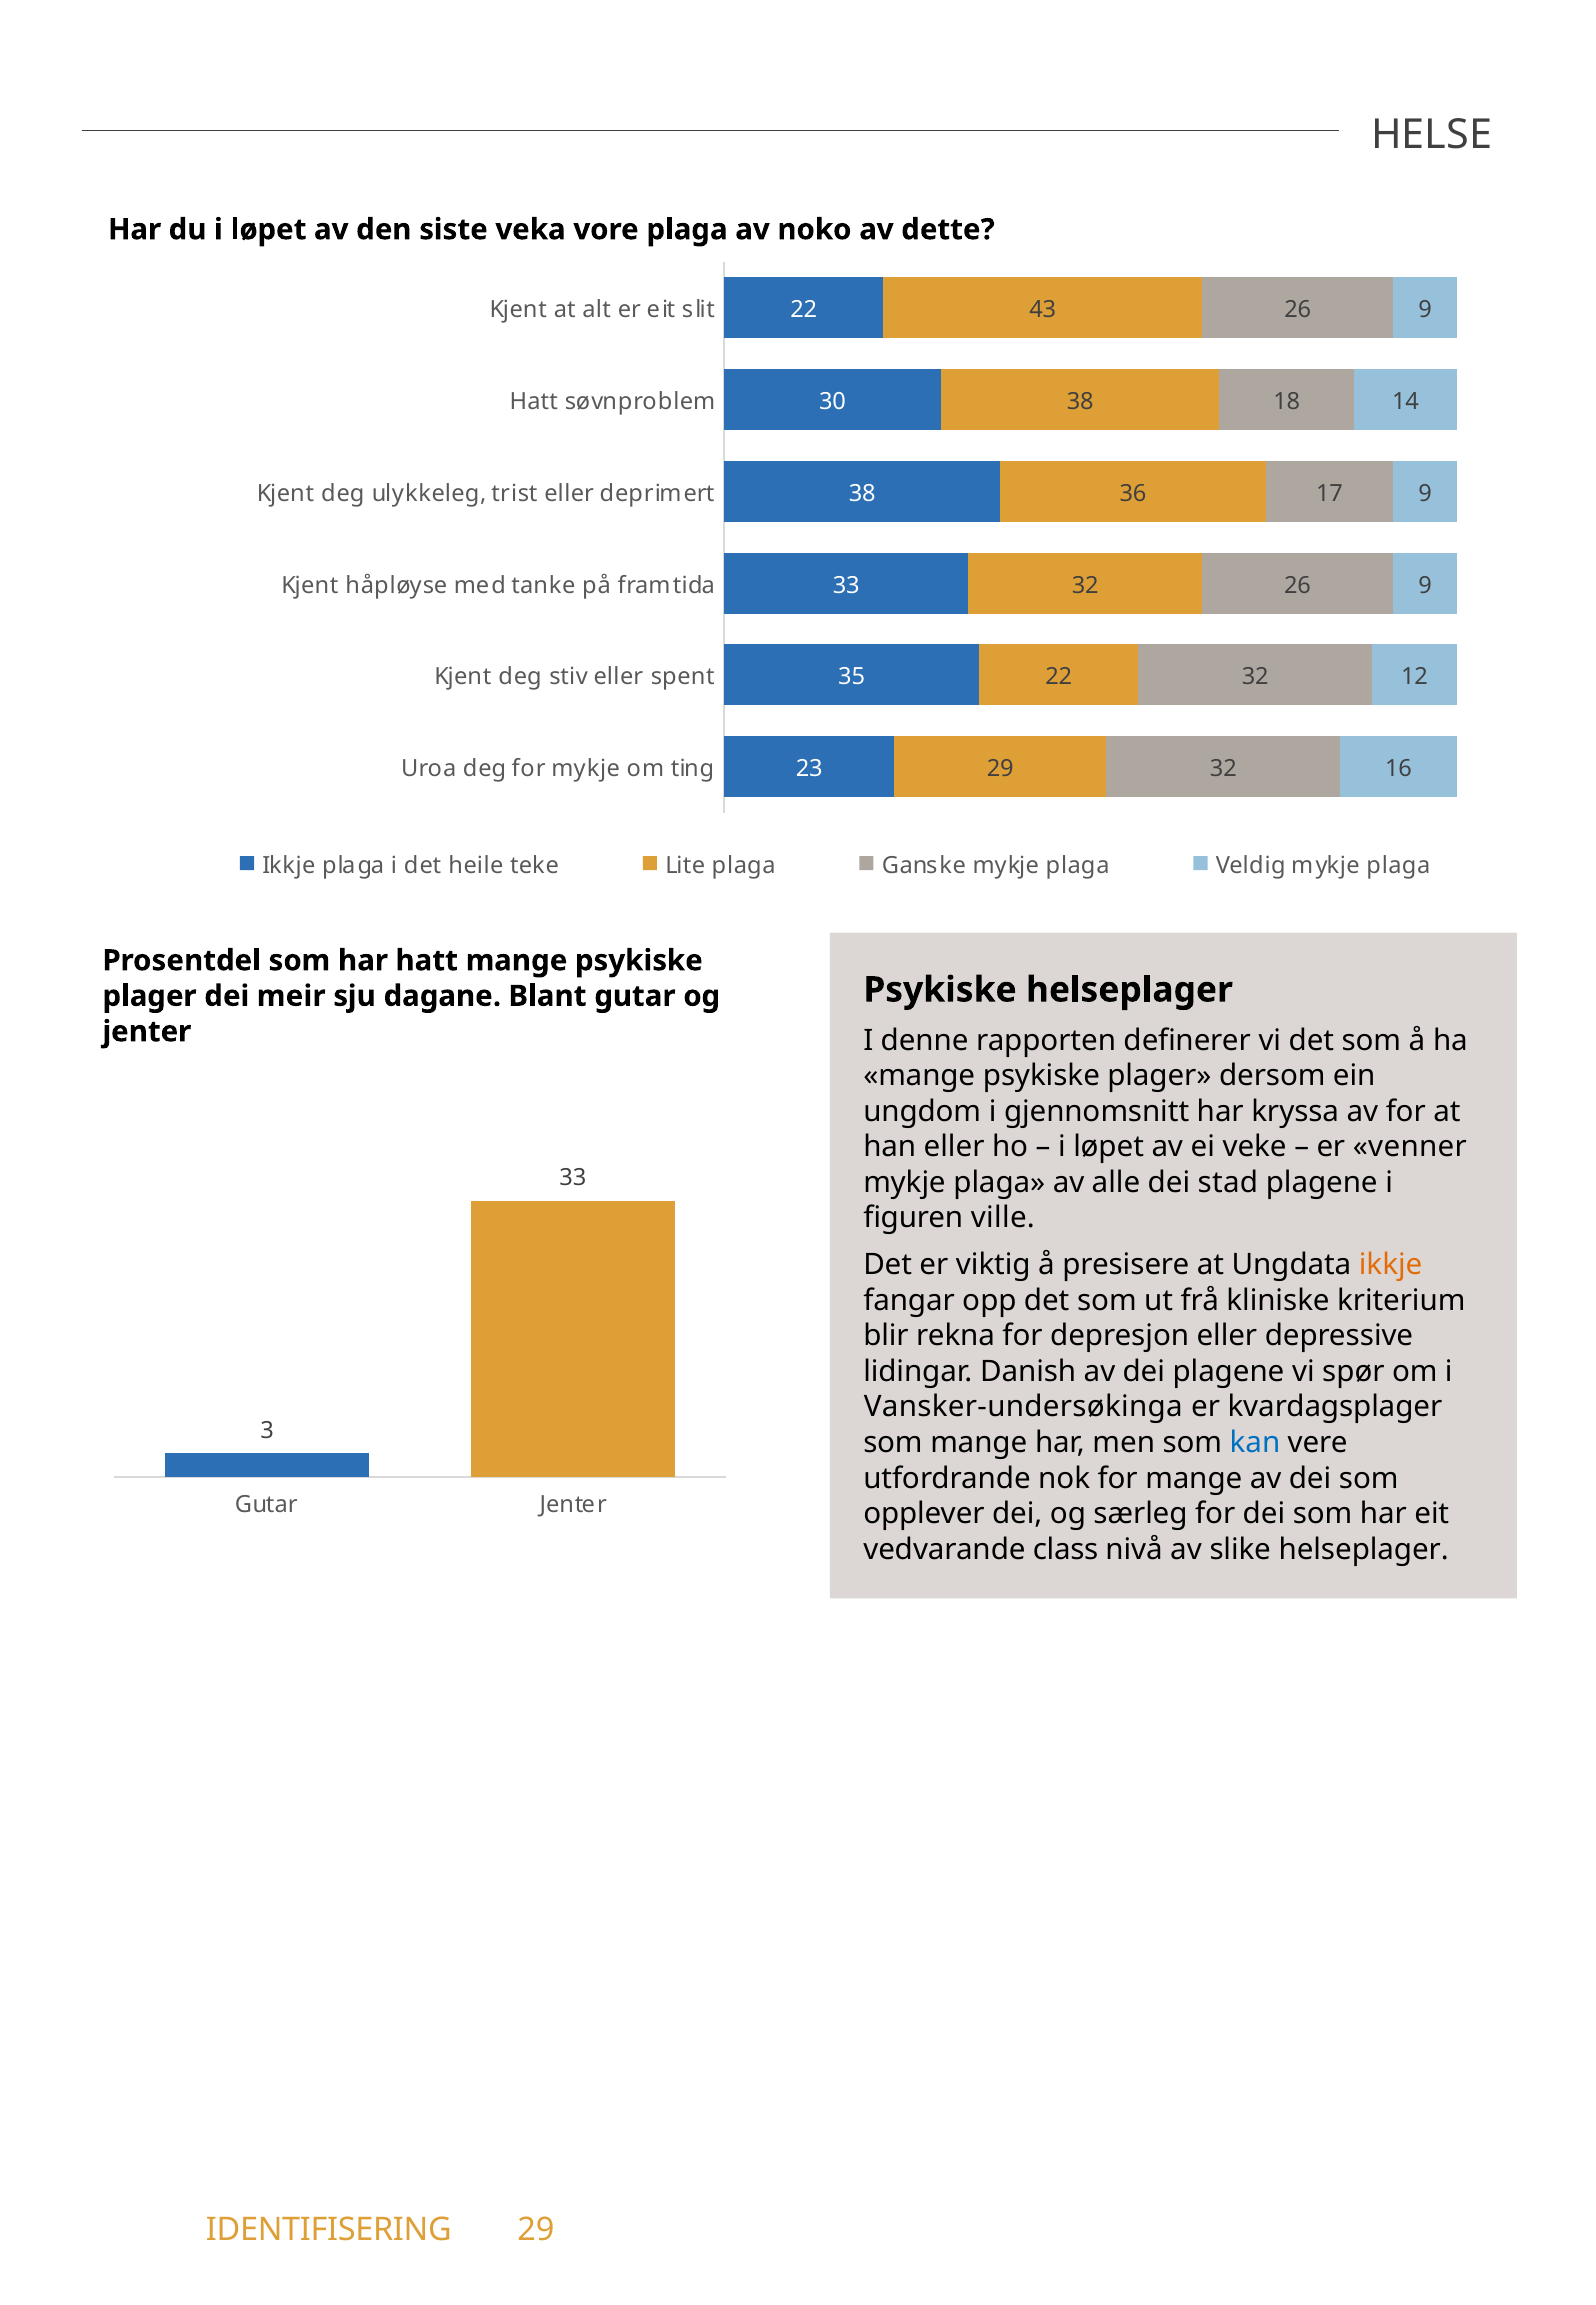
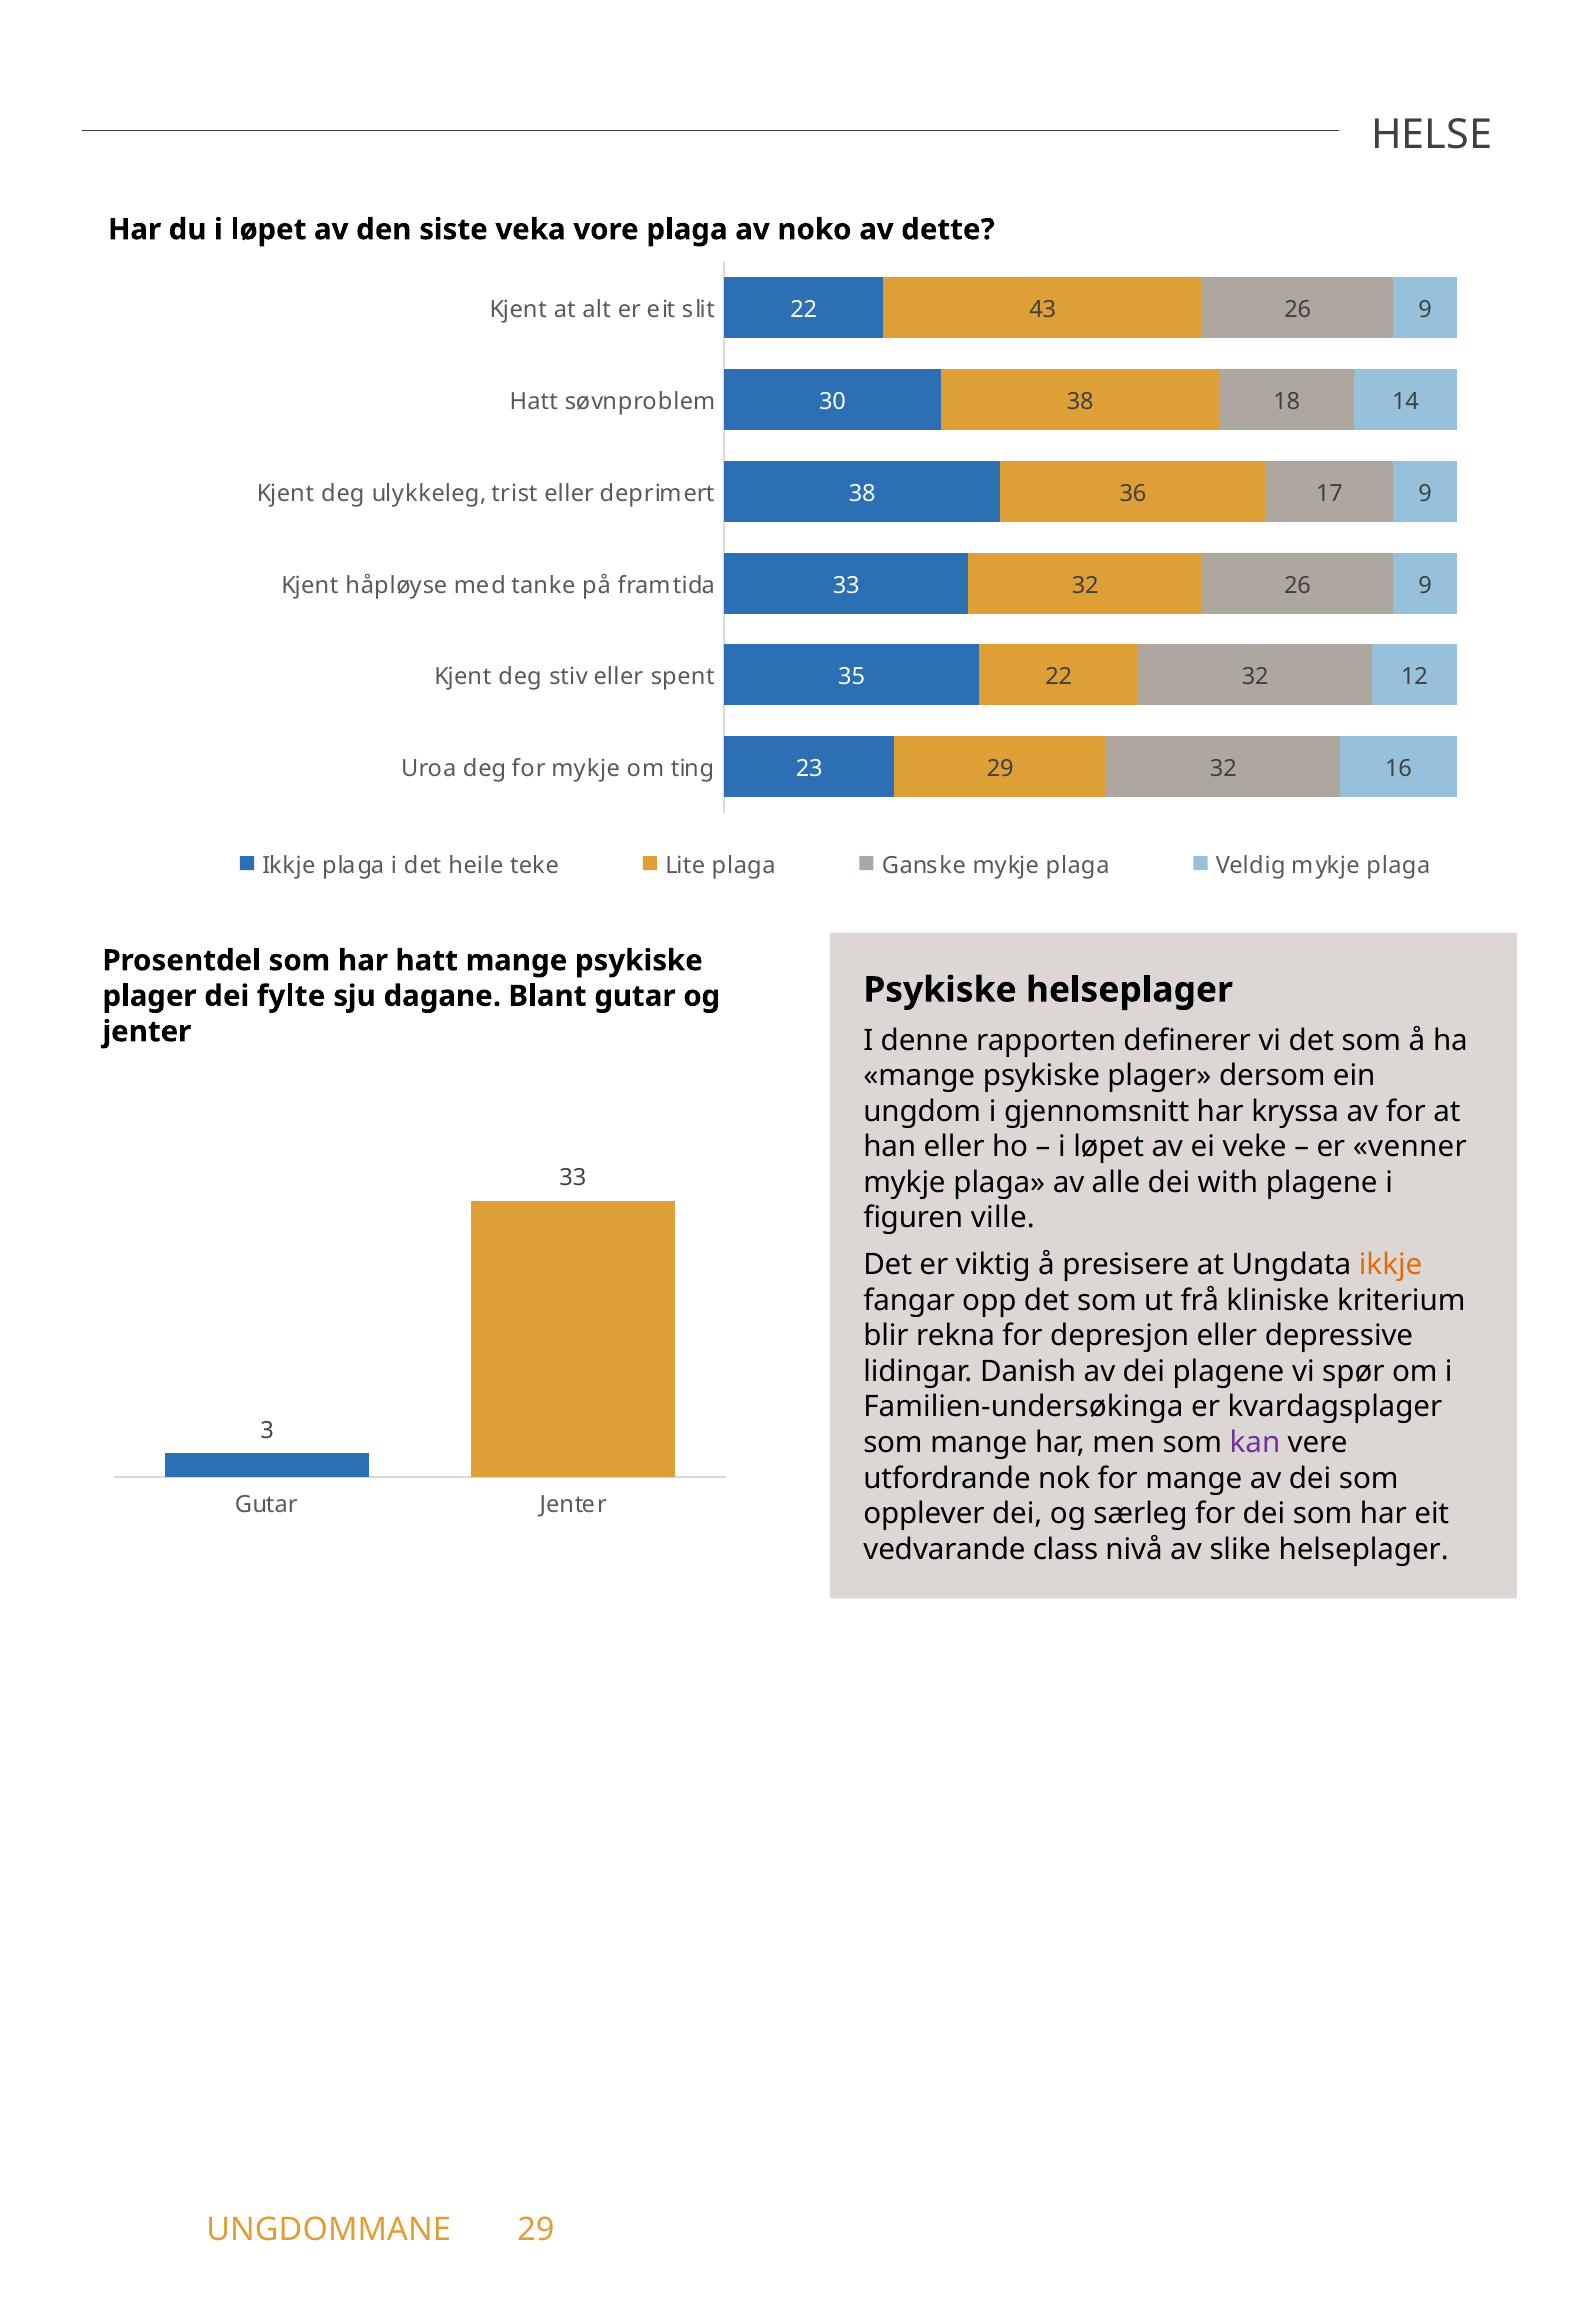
meir: meir -> fylte (291, 996)
stad: stad -> with (1228, 1183)
Vansker-undersøkinga: Vansker-undersøkinga -> Familien-undersøkinga (1023, 1407)
kan colour: blue -> purple (1255, 1443)
IDENTIFISERING: IDENTIFISERING -> UNGDOMMANE (329, 2230)
